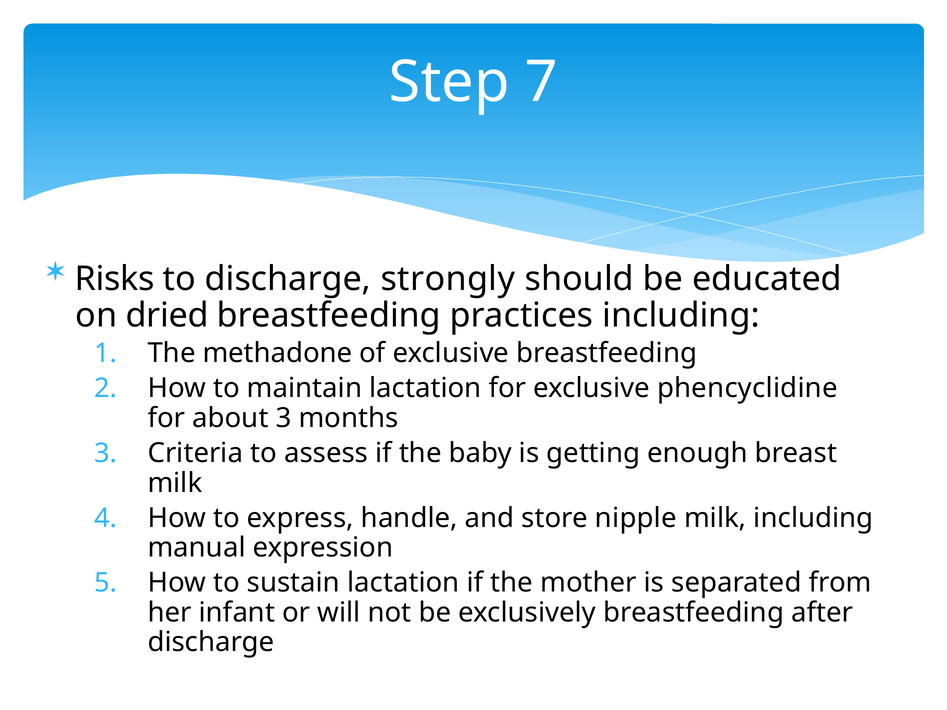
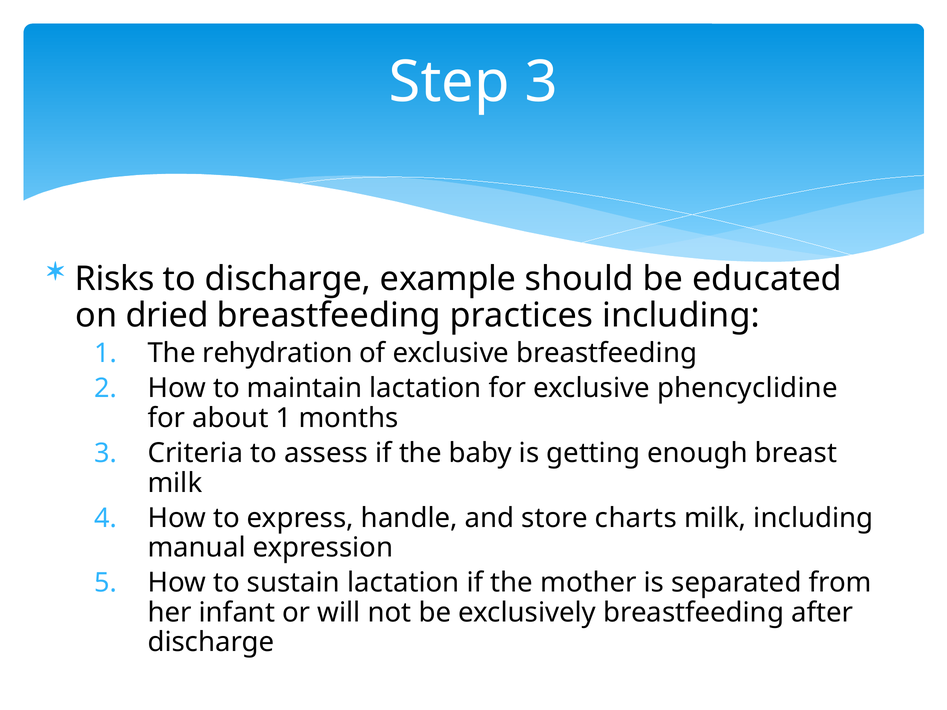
Step 7: 7 -> 3 (541, 82)
strongly: strongly -> example (448, 279)
methadone: methadone -> rehydration (278, 353)
about 3: 3 -> 1 (284, 418)
nipple: nipple -> charts (636, 518)
